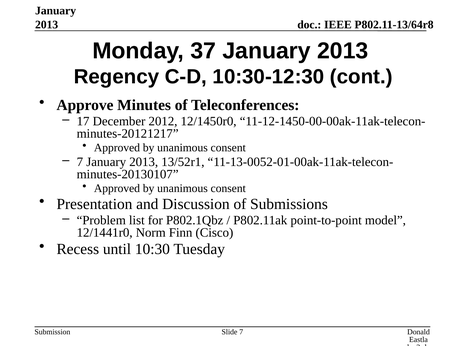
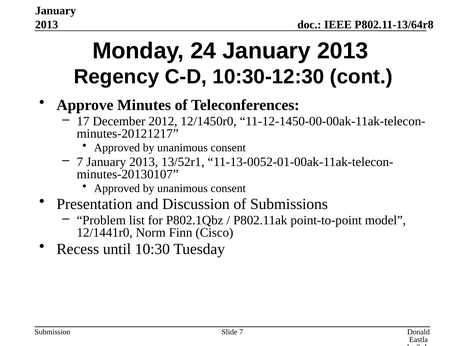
37: 37 -> 24 (203, 51)
